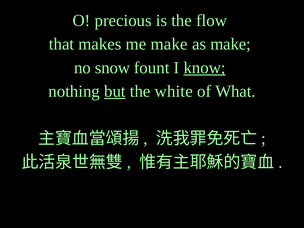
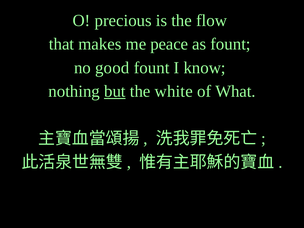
me make: make -> peace (169, 44)
as make: make -> fount (230, 44)
snow: snow -> good (112, 68)
know underline: present -> none (205, 68)
